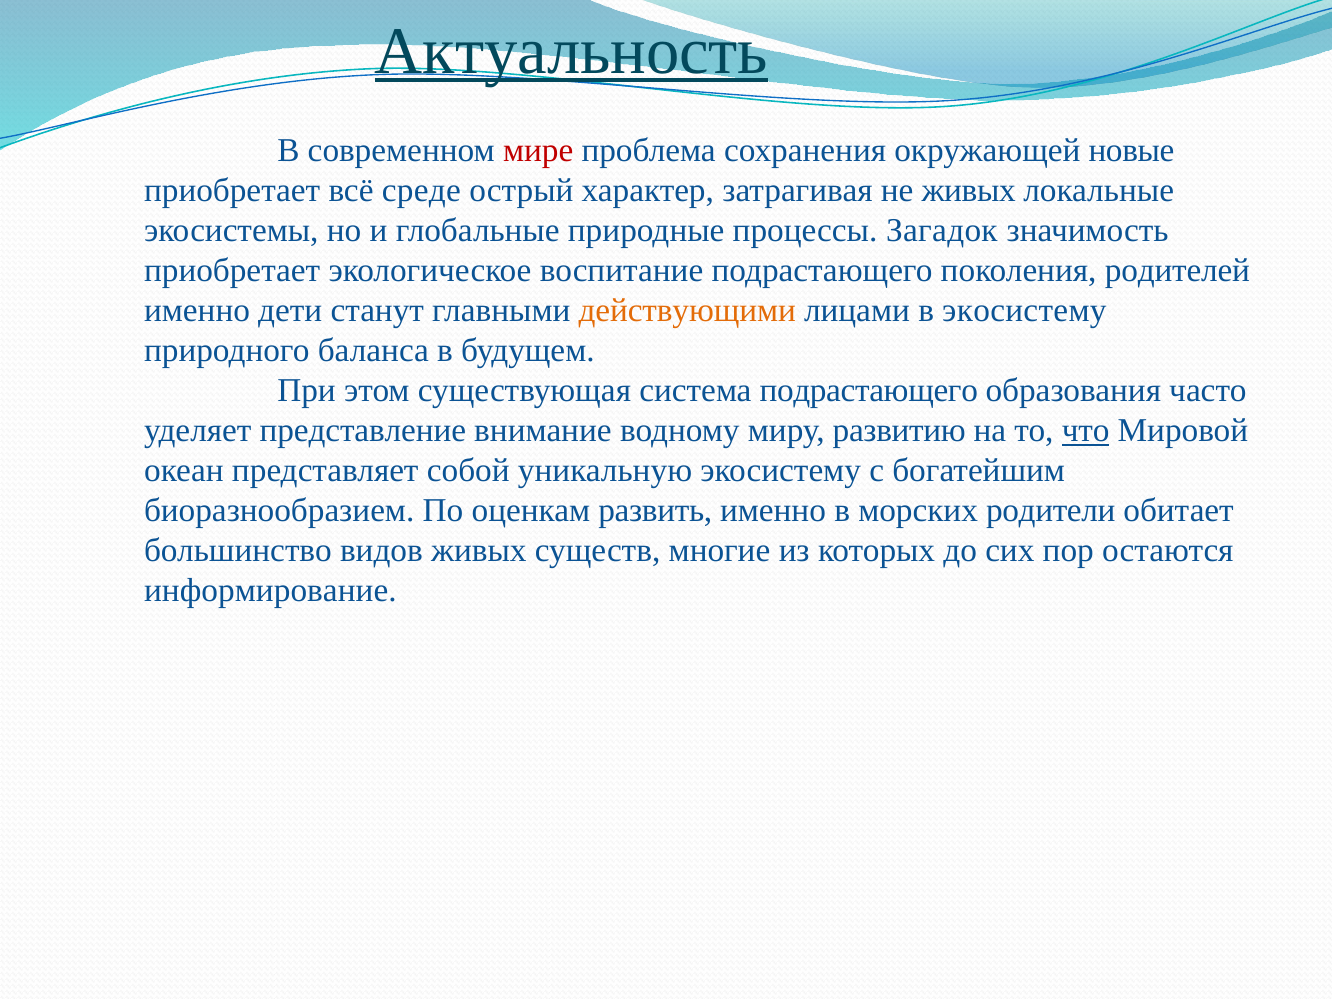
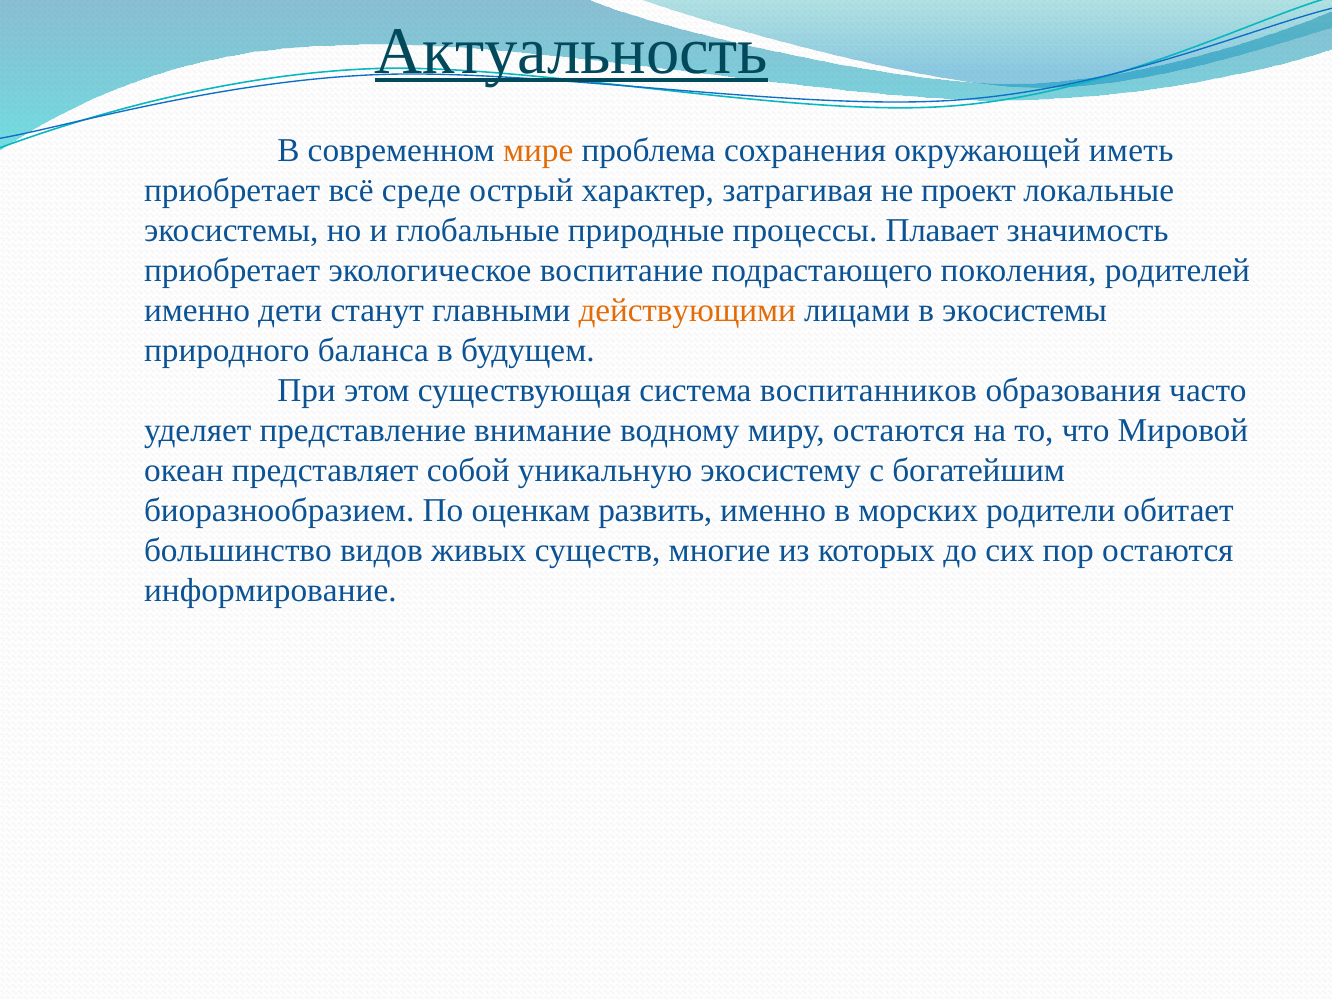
мире colour: red -> orange (538, 151)
новые: новые -> иметь (1131, 151)
не живых: живых -> проект (969, 191)
Загадок: Загадок -> Плавает (942, 231)
в экосистему: экосистему -> экосистемы (1025, 311)
система подрастающего: подрастающего -> воспитанников (868, 390)
миру развитию: развитию -> остаются (899, 430)
что underline: present -> none (1086, 430)
